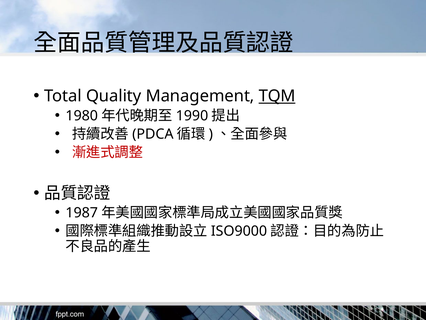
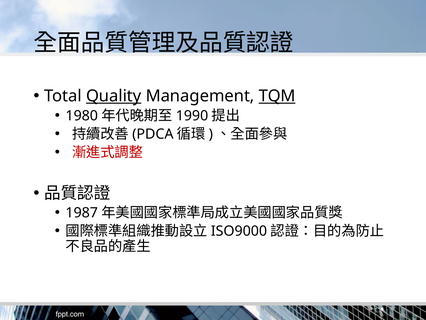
Quality underline: none -> present (114, 96)
